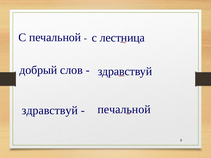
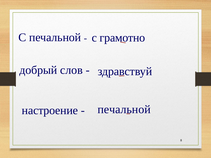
лестница: лестница -> грамотно (122, 38)
здравствуй: здравствуй -> настроение (50, 111)
